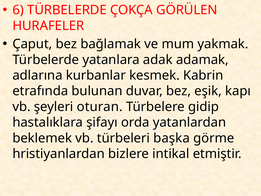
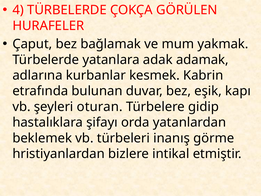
6: 6 -> 4 (18, 10)
başka: başka -> inanış (172, 138)
